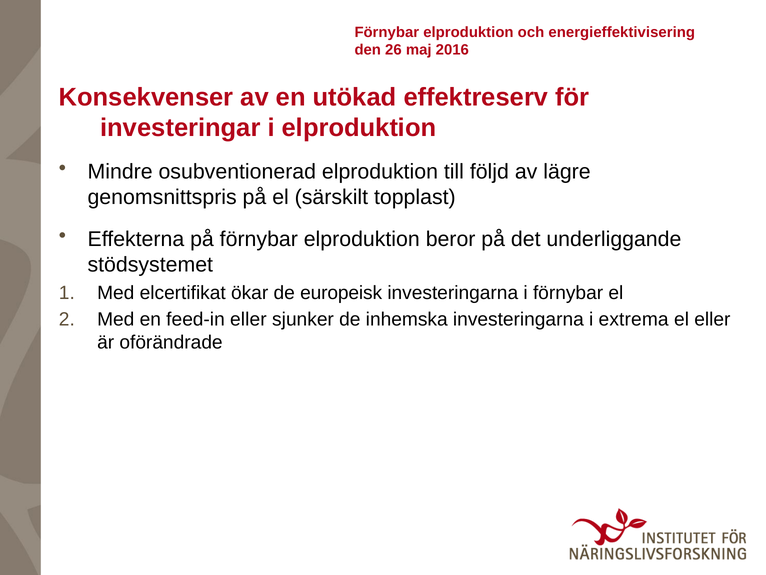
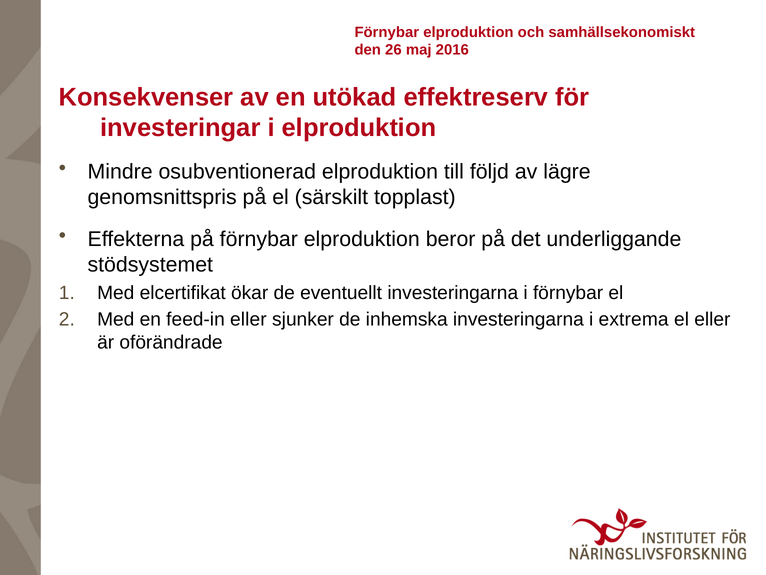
energieffektivisering: energieffektivisering -> samhällsekonomiskt (622, 32)
europeisk: europeisk -> eventuellt (341, 292)
